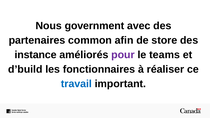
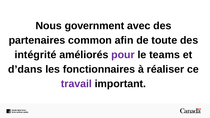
store: store -> toute (164, 40)
instance: instance -> intégrité (35, 55)
d’build: d’build -> d’dans (25, 69)
travail colour: blue -> purple (76, 84)
